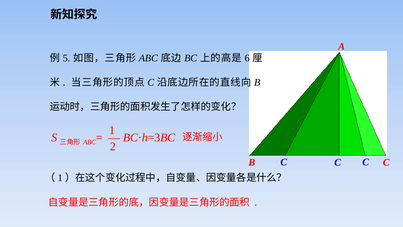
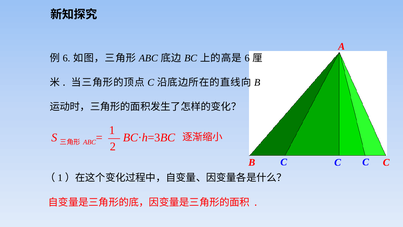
5: 5 -> 6 (66, 58)
